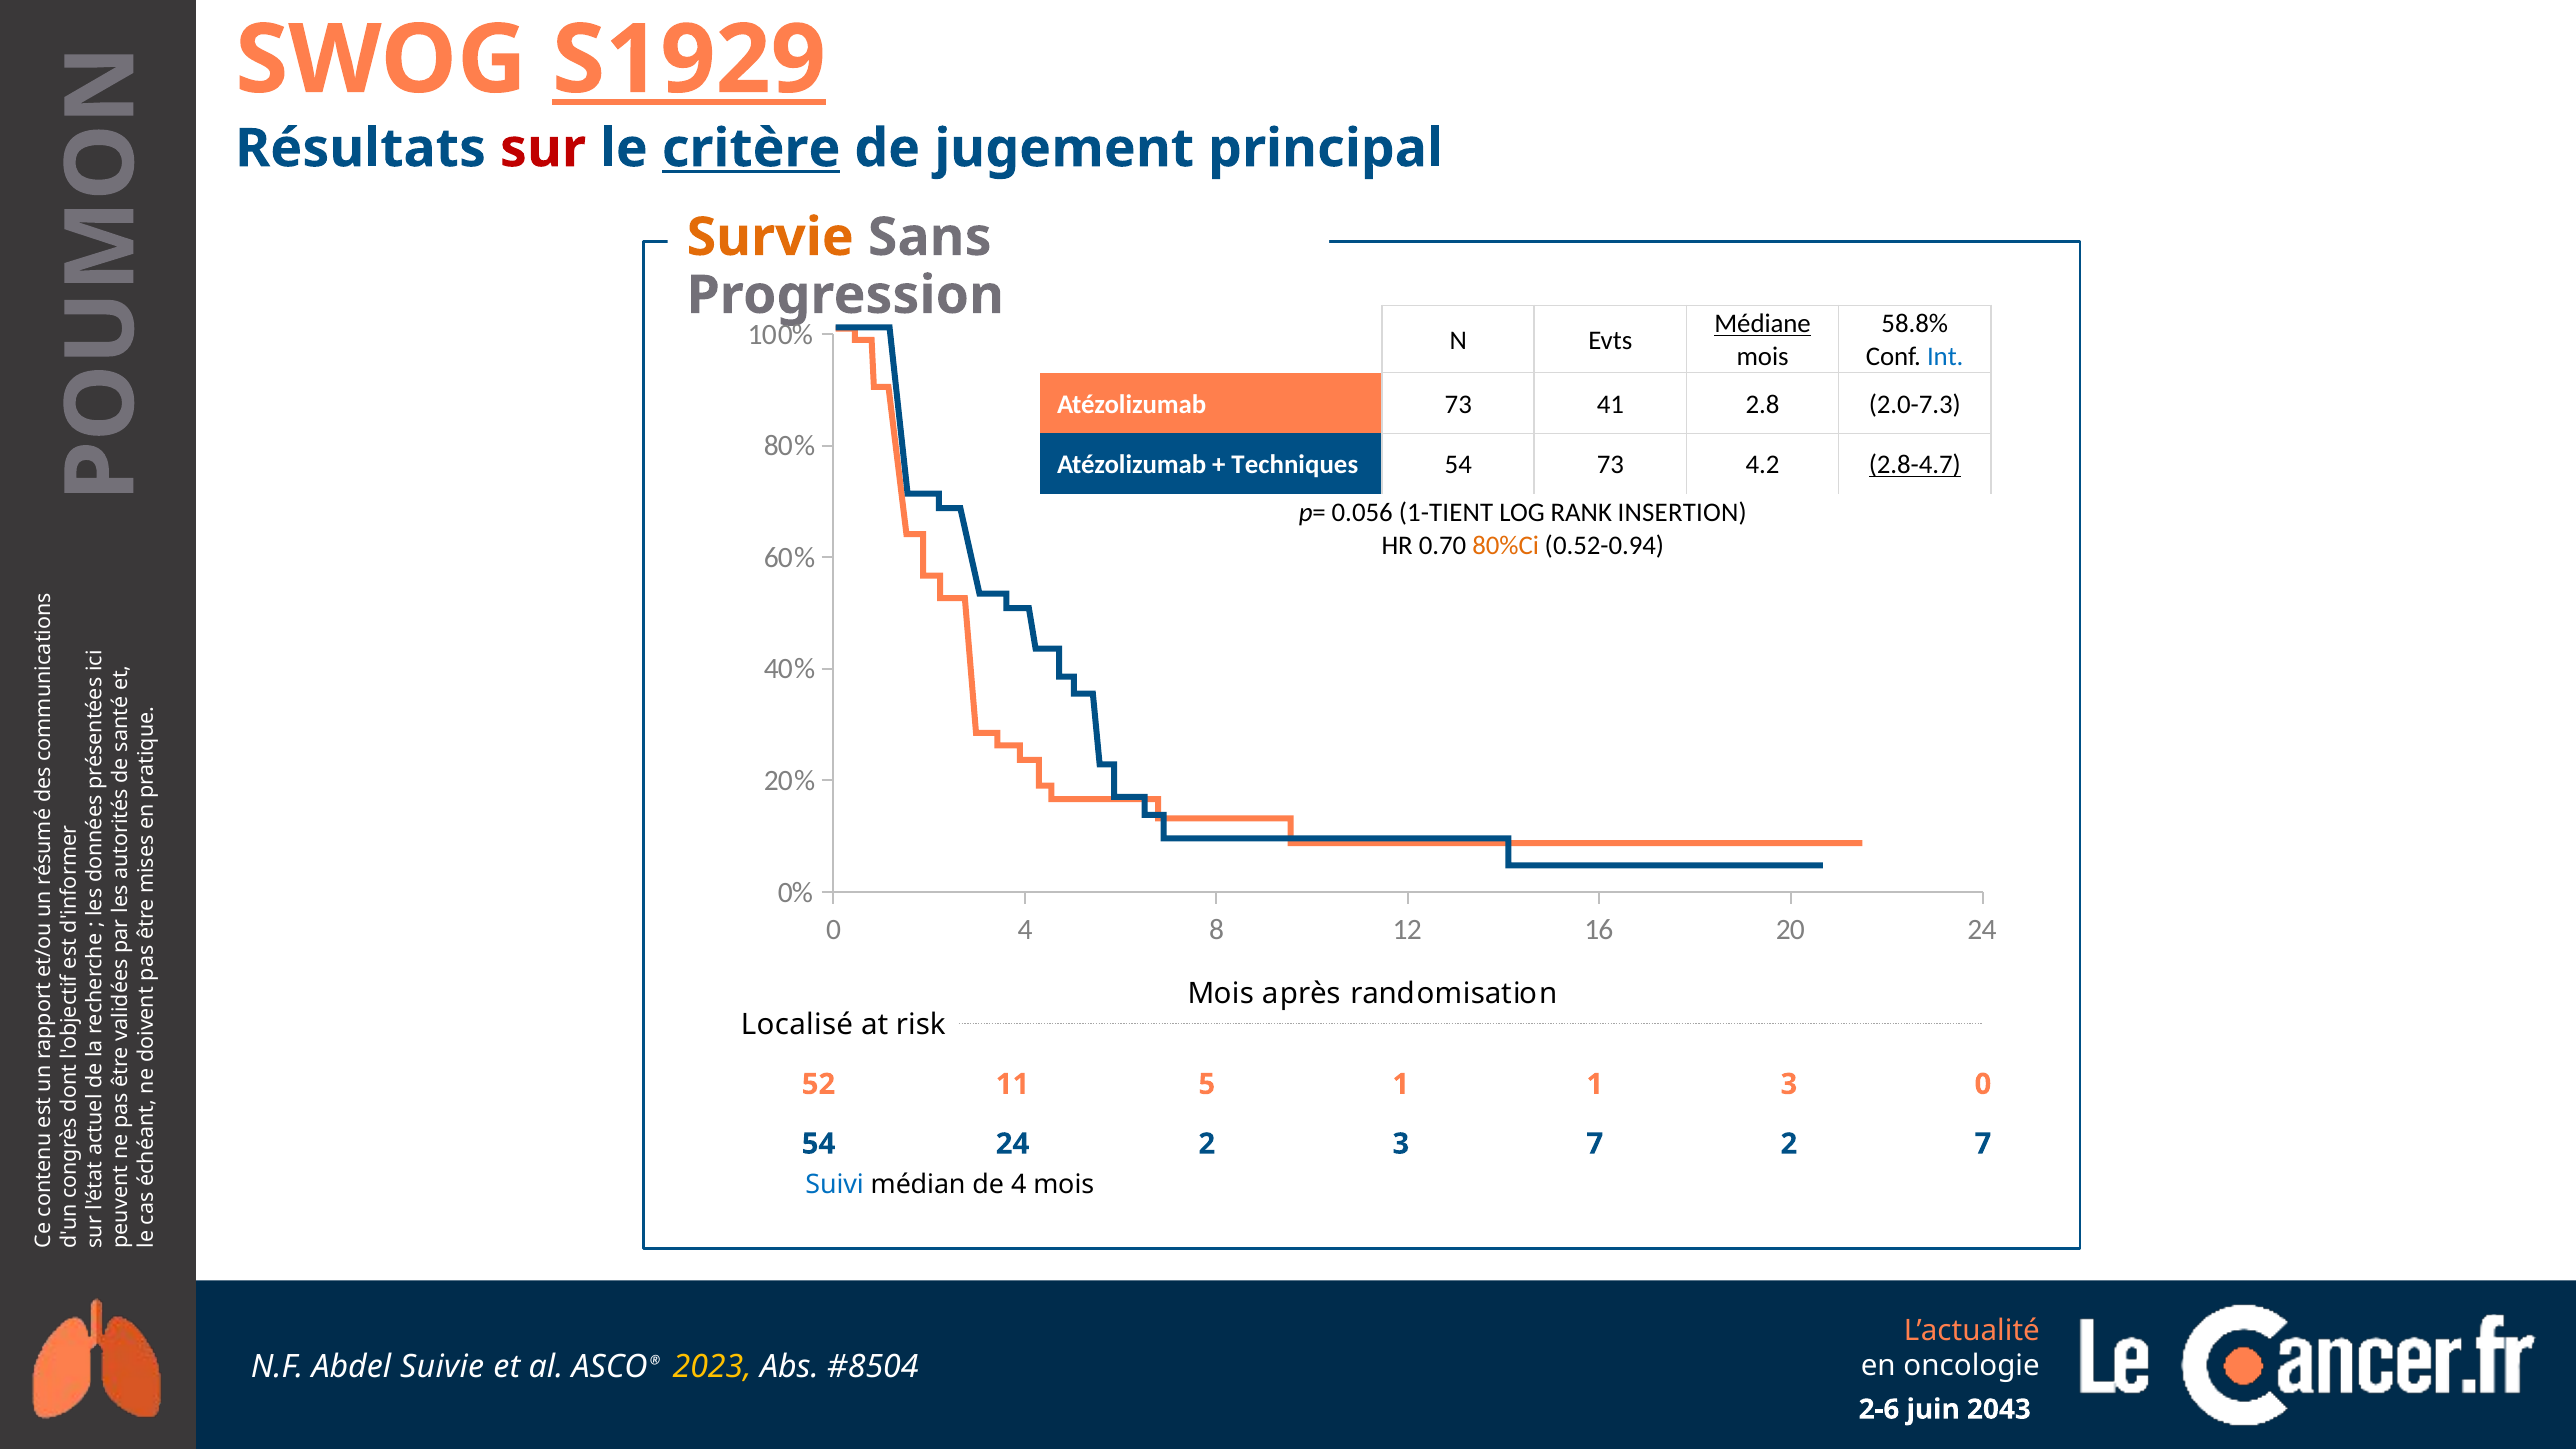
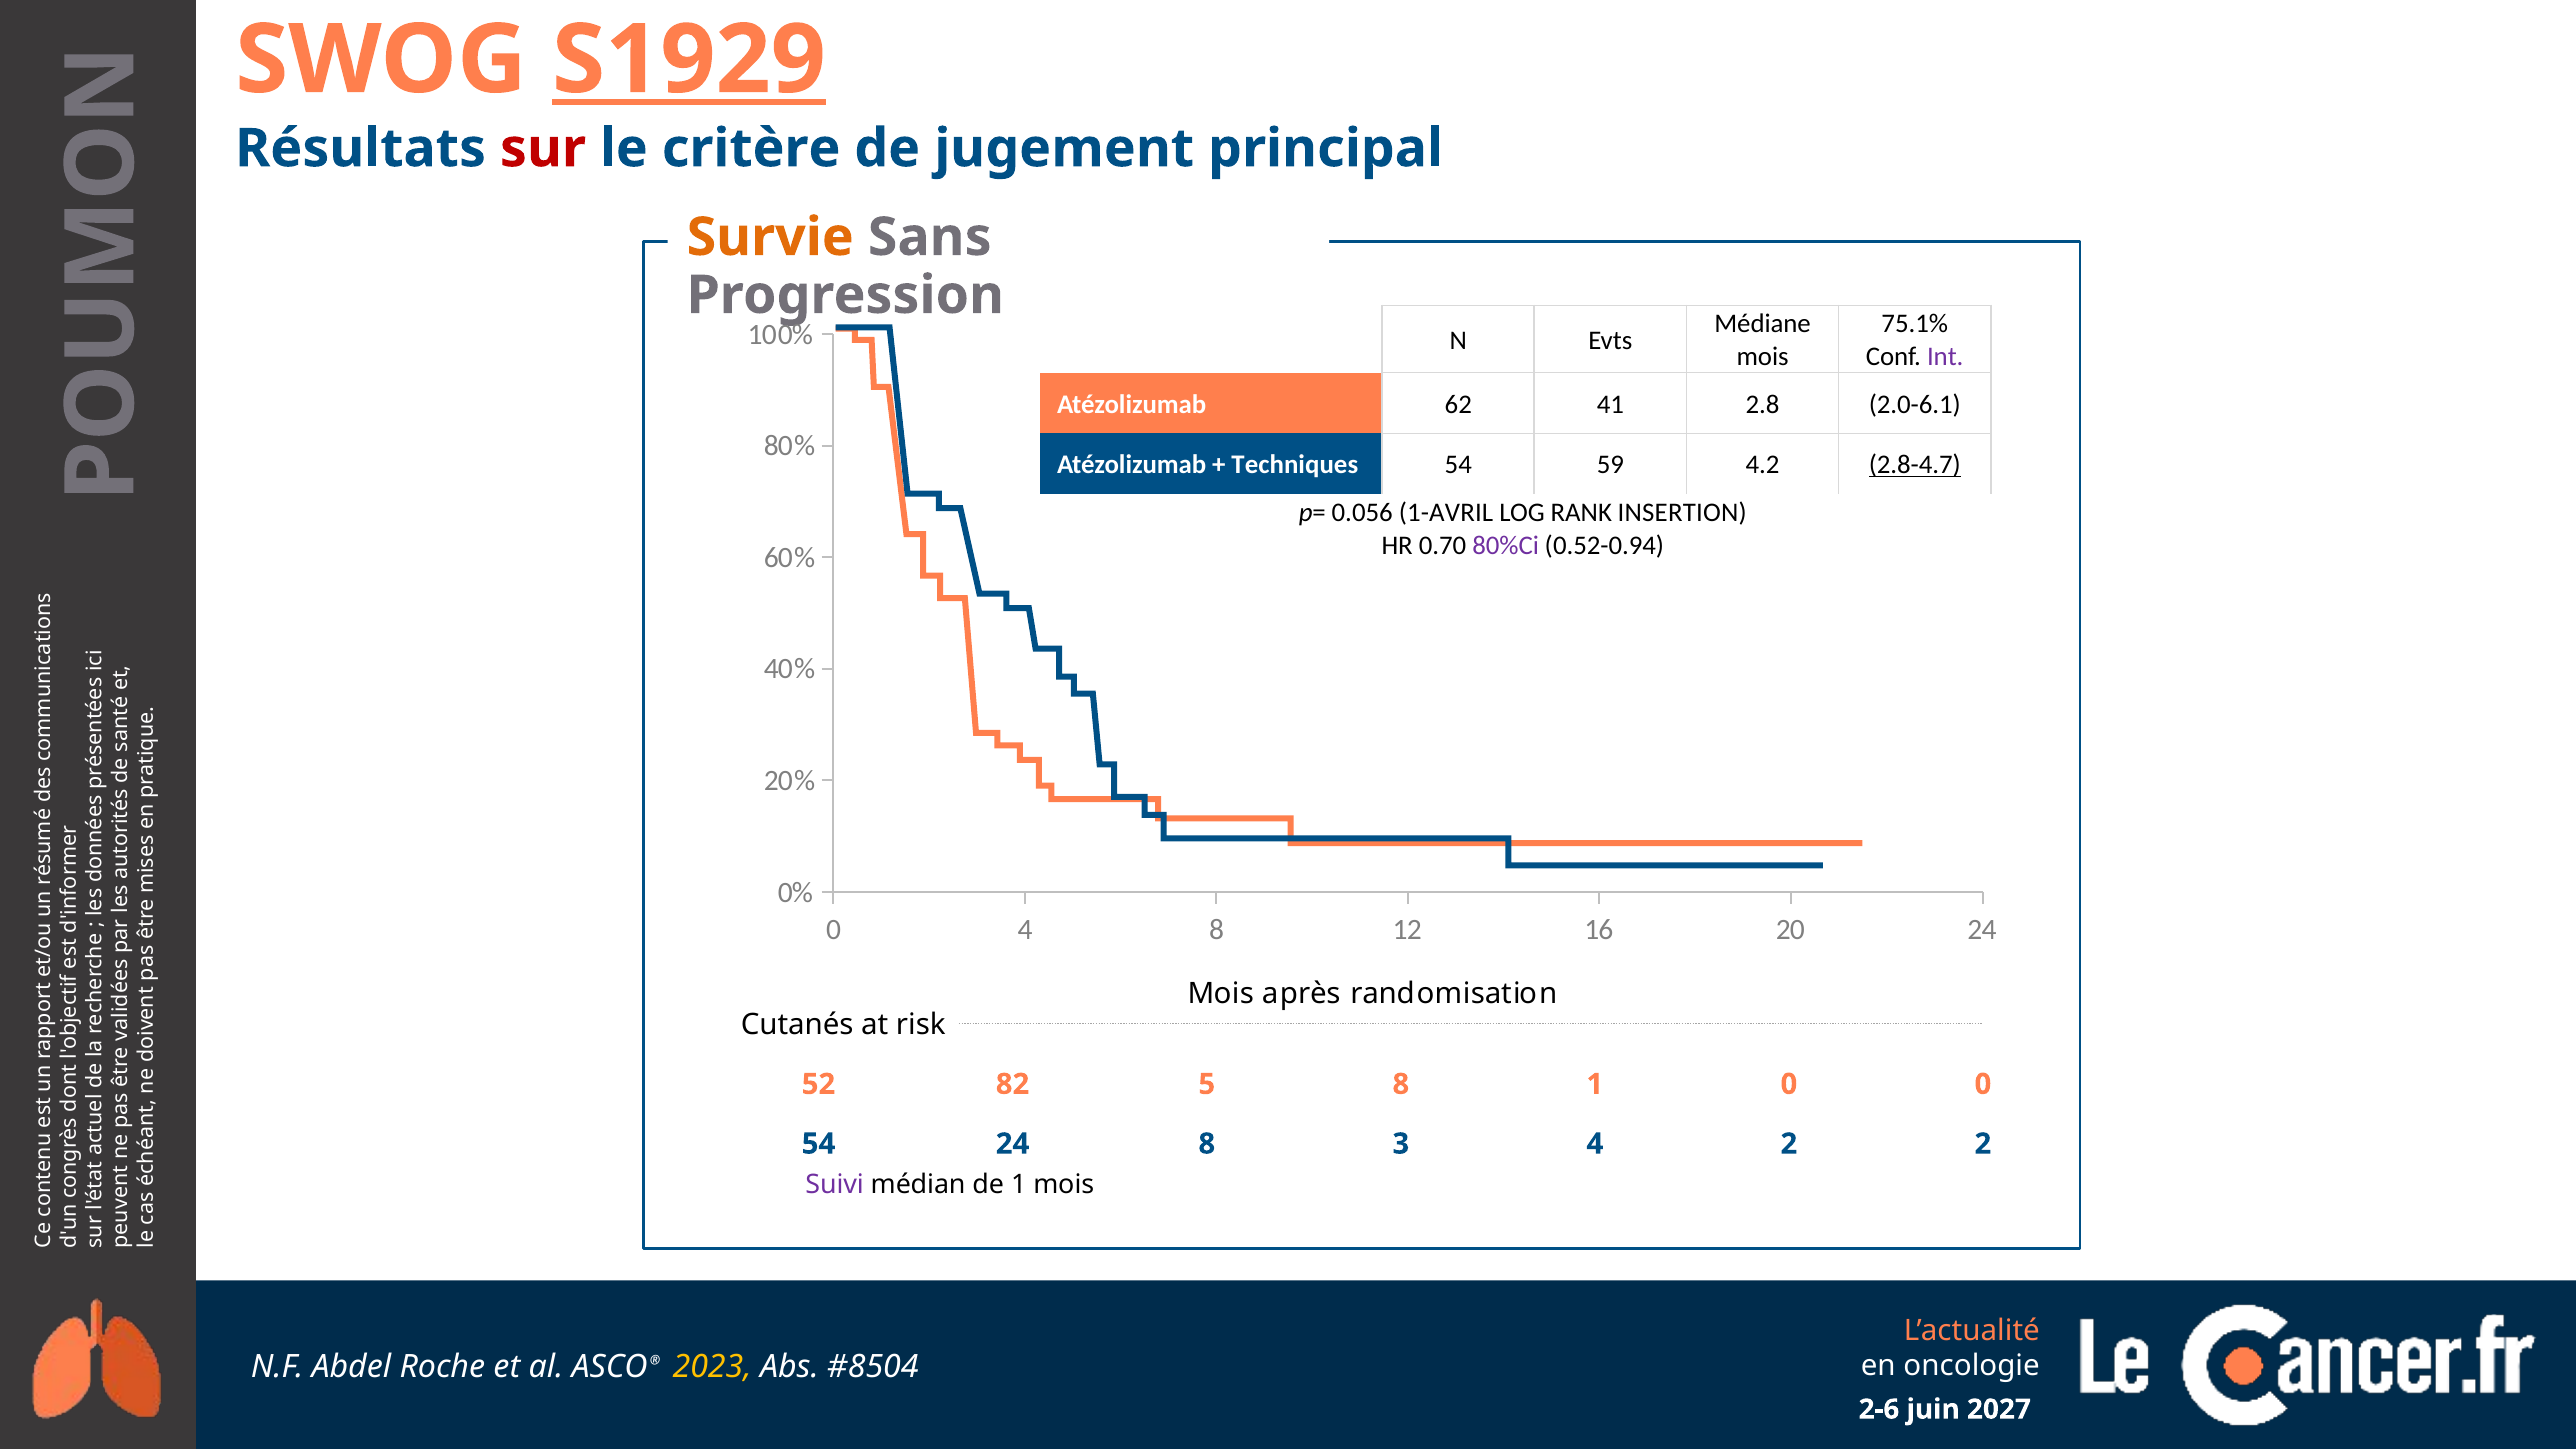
critère underline: present -> none (751, 149)
Médiane underline: present -> none (1763, 324)
58.8%: 58.8% -> 75.1% (1915, 324)
Int colour: blue -> purple (1945, 356)
Atézolizumab 73: 73 -> 62 (1458, 404)
2.0-7.3: 2.0-7.3 -> 2.0-6.1 (1915, 404)
54 73: 73 -> 59 (1610, 465)
1-TIENT: 1-TIENT -> 1-AVRIL (1446, 513)
80%Ci colour: orange -> purple (1506, 545)
Localisé: Localisé -> Cutanés (797, 1025)
11: 11 -> 82 (1013, 1084)
5 1: 1 -> 8 (1401, 1084)
1 3: 3 -> 0 (1789, 1084)
24 2: 2 -> 8 (1207, 1144)
3 7: 7 -> 4 (1595, 1144)
2 7: 7 -> 2 (1983, 1144)
Suivi colour: blue -> purple (835, 1185)
de 4: 4 -> 1 (1019, 1185)
Suivie: Suivie -> Roche (442, 1367)
2043: 2043 -> 2027 (1999, 1409)
